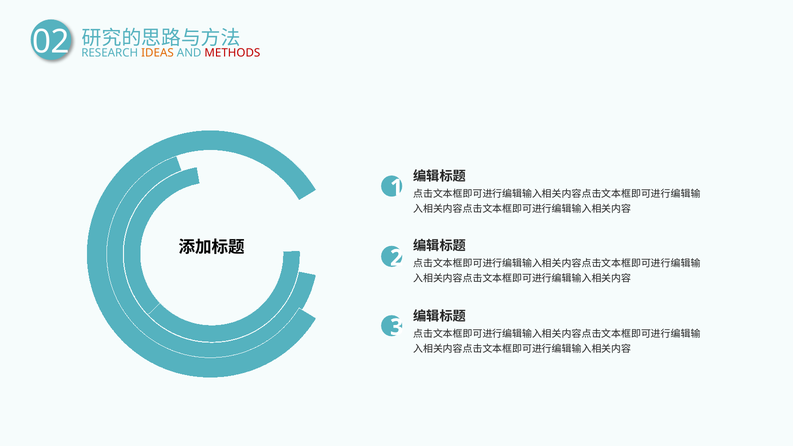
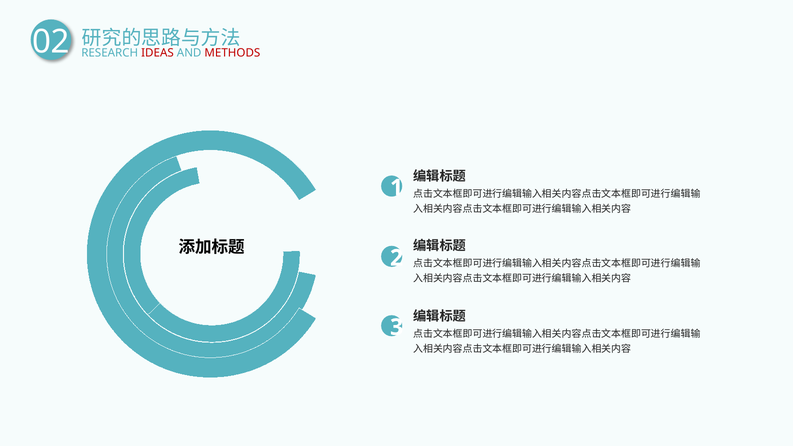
IDEAS colour: orange -> red (157, 53)
